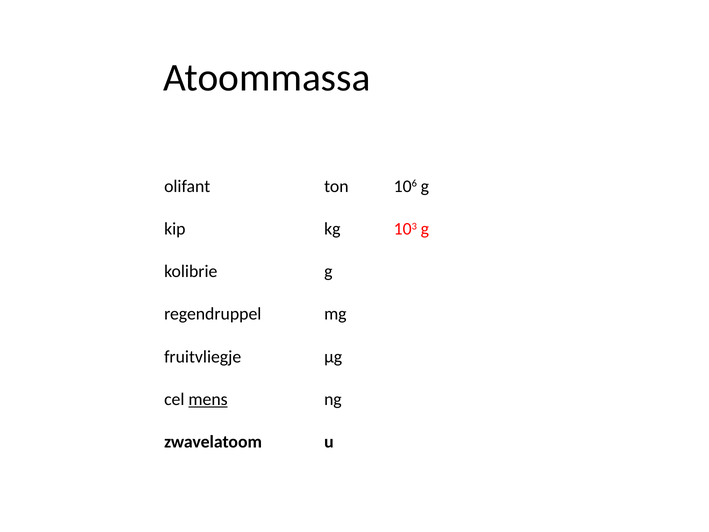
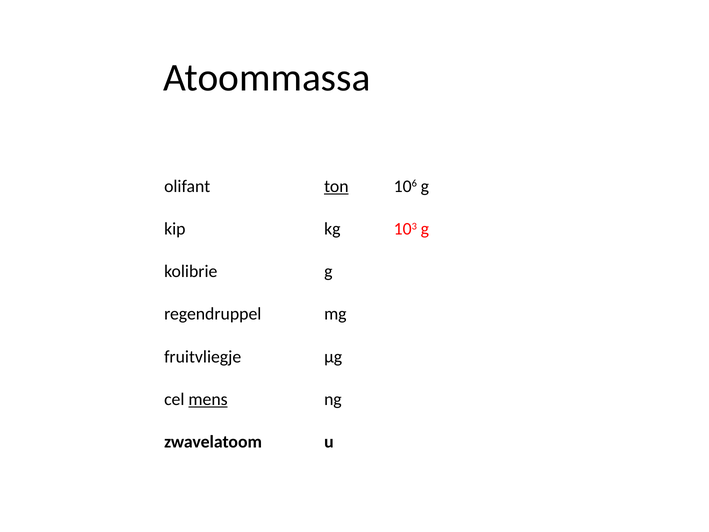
ton underline: none -> present (336, 186)
